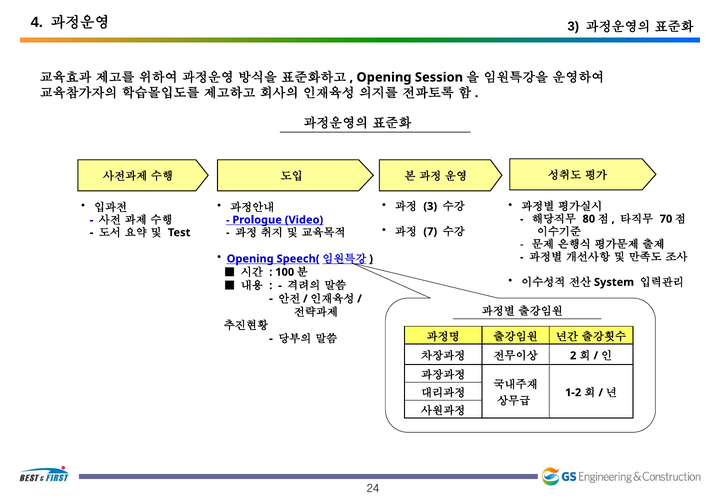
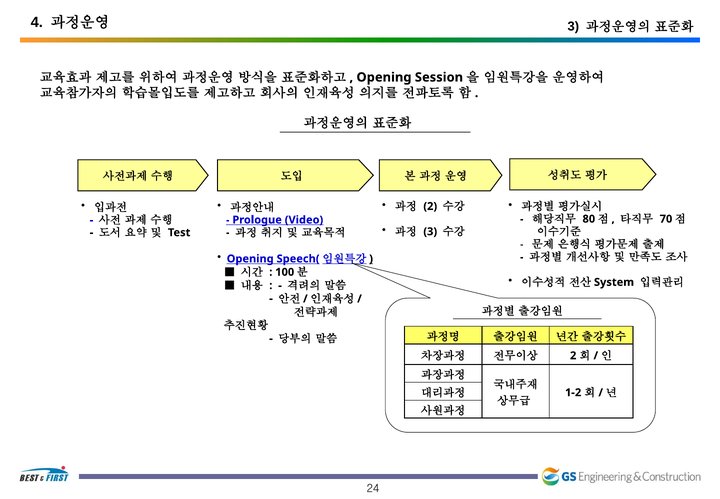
3: 3 -> 2 (430, 206)
7: 7 -> 3 (430, 231)
